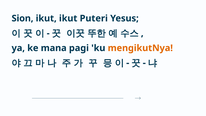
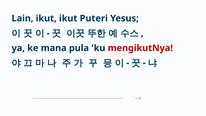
Sion: Sion -> Lain (22, 18)
pagi: pagi -> pula (79, 48)
mengikutNya colour: orange -> red (140, 48)
